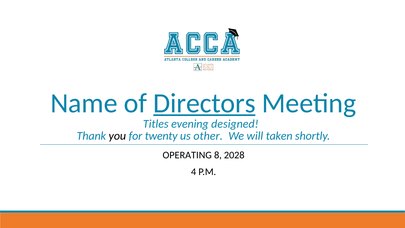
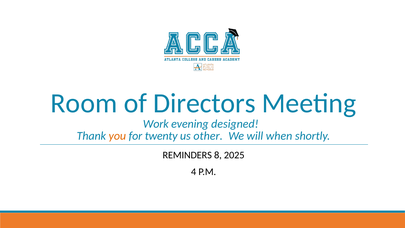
Name: Name -> Room (84, 103)
Directors underline: present -> none (204, 103)
Titles: Titles -> Work (156, 124)
you colour: black -> orange (117, 136)
taken: taken -> when (279, 136)
OPERATING: OPERATING -> REMINDERS (187, 155)
2028: 2028 -> 2025 (234, 155)
